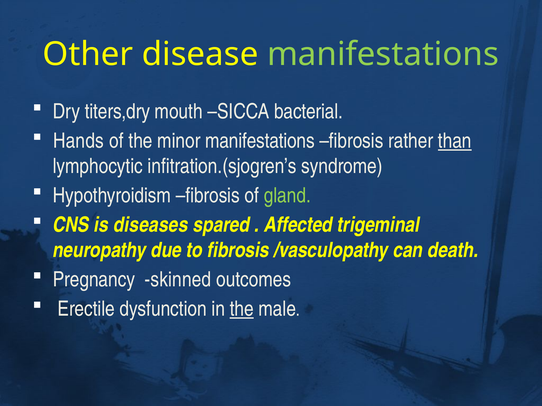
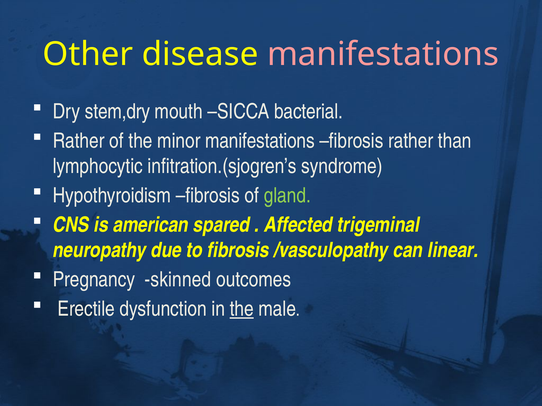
manifestations colour: light green -> pink (383, 54)
titers,dry: titers,dry -> stem,dry (117, 112)
Hands: Hands -> Rather (79, 141)
than underline: present -> none (455, 141)
diseases: diseases -> american (151, 225)
death: death -> linear (453, 250)
